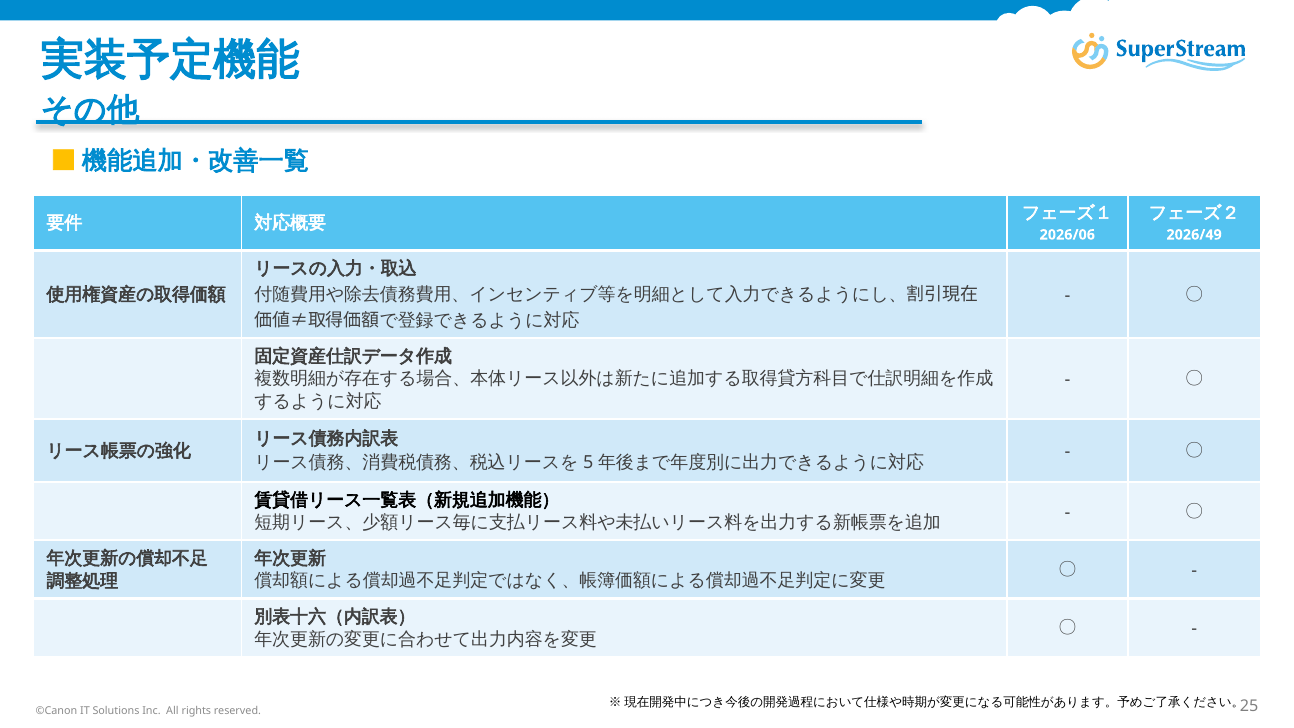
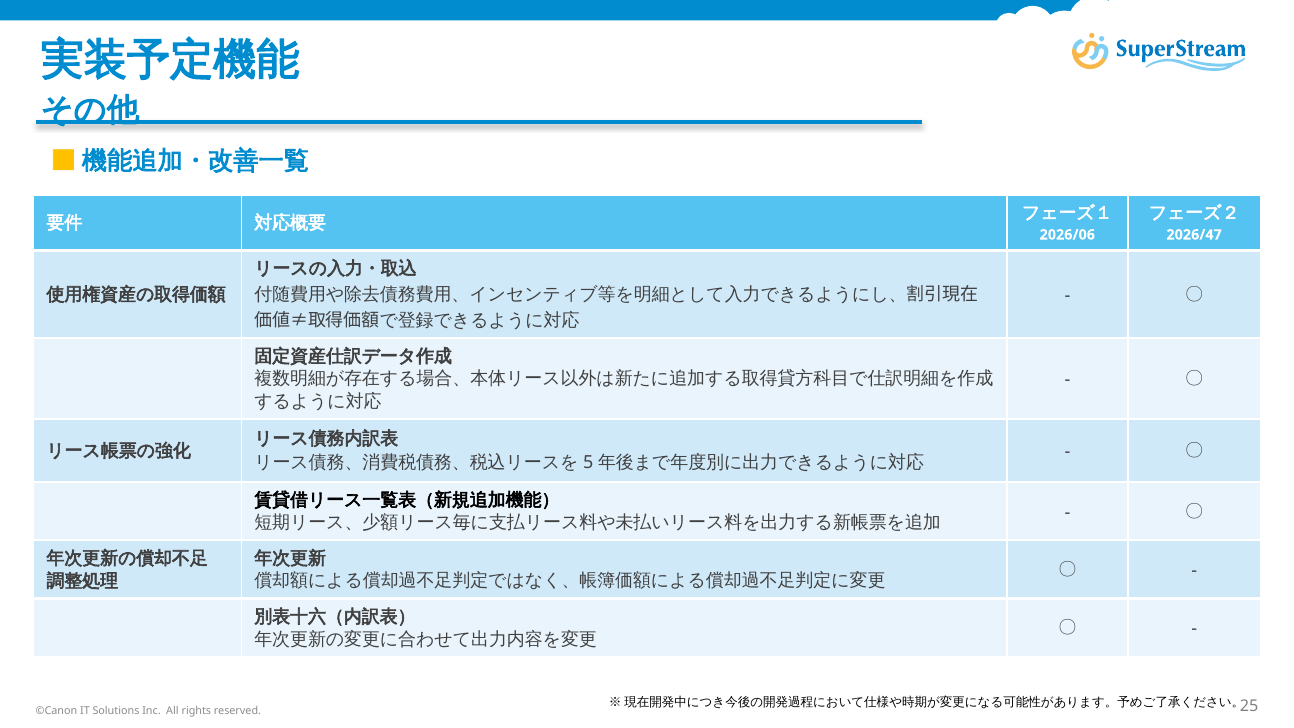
2026/49: 2026/49 -> 2026/47 (1194, 235)
